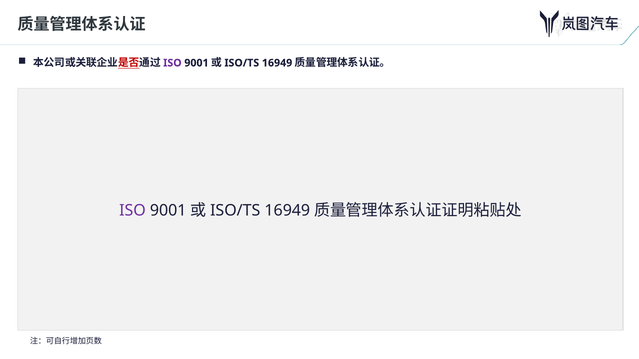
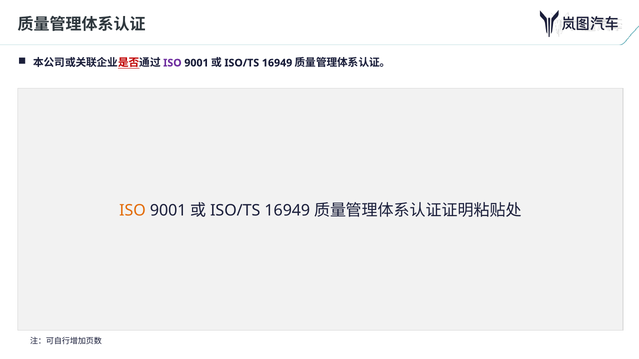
ISO colour: purple -> orange (132, 211)
